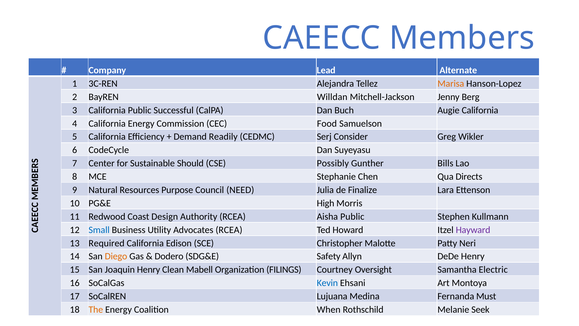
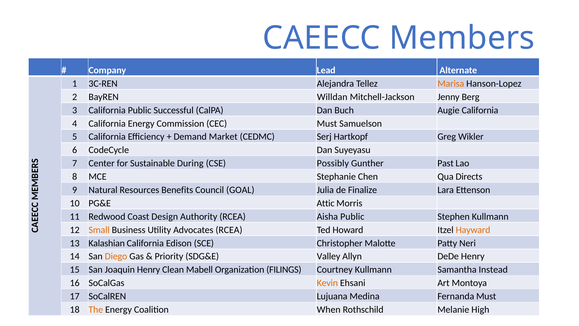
CEC Food: Food -> Must (327, 123)
Readily: Readily -> Market (223, 137)
Consider: Consider -> Hartkopf (351, 137)
Should: Should -> During (190, 163)
Bills: Bills -> Past (445, 163)
Purpose: Purpose -> Benefits (177, 190)
NEED: NEED -> GOAL (240, 190)
High: High -> Attic (326, 203)
Small colour: blue -> orange (99, 230)
Hayward colour: purple -> orange (473, 230)
Required: Required -> Kalashian (107, 243)
Dodero: Dodero -> Priority (169, 256)
Safety: Safety -> Valley (329, 256)
Courtney Oversight: Oversight -> Kullmann (373, 270)
Electric: Electric -> Instead (493, 270)
Kevin colour: blue -> orange (327, 283)
Seek: Seek -> High (480, 309)
